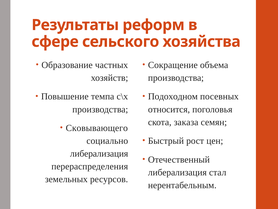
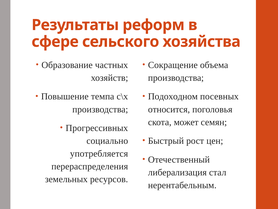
заказа: заказа -> может (186, 122)
Сковывающего: Сковывающего -> Прогрессивных (97, 128)
либерализация: либерализация -> употребляется (99, 153)
